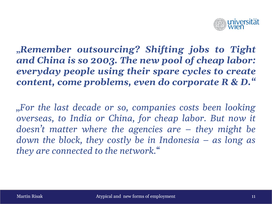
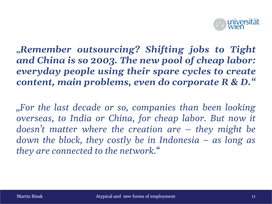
come: come -> main (70, 82)
costs: costs -> than (189, 107)
agencies: agencies -> creation (146, 129)
